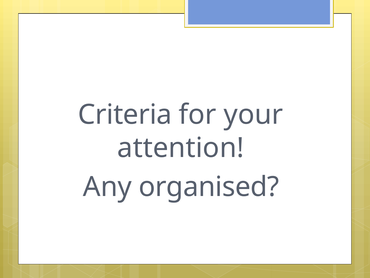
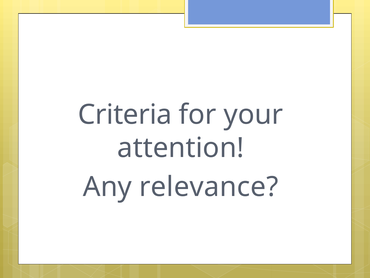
organised: organised -> relevance (209, 187)
